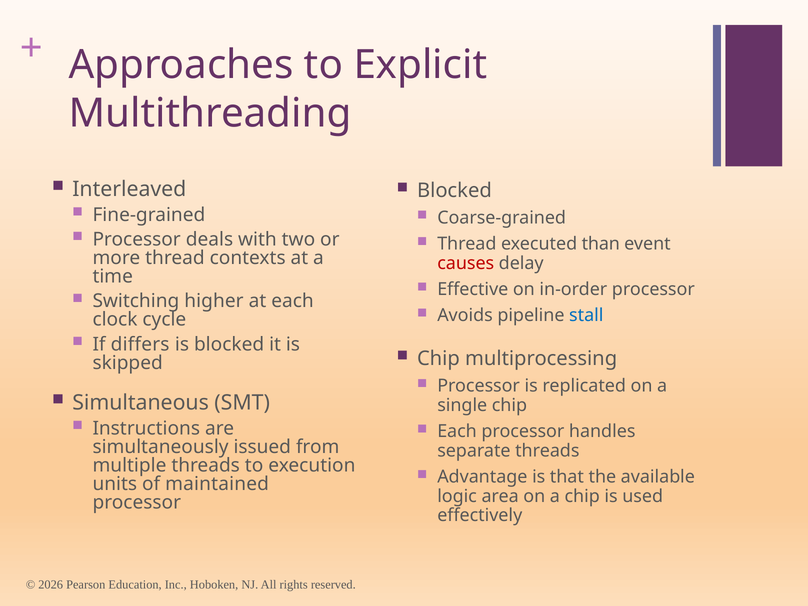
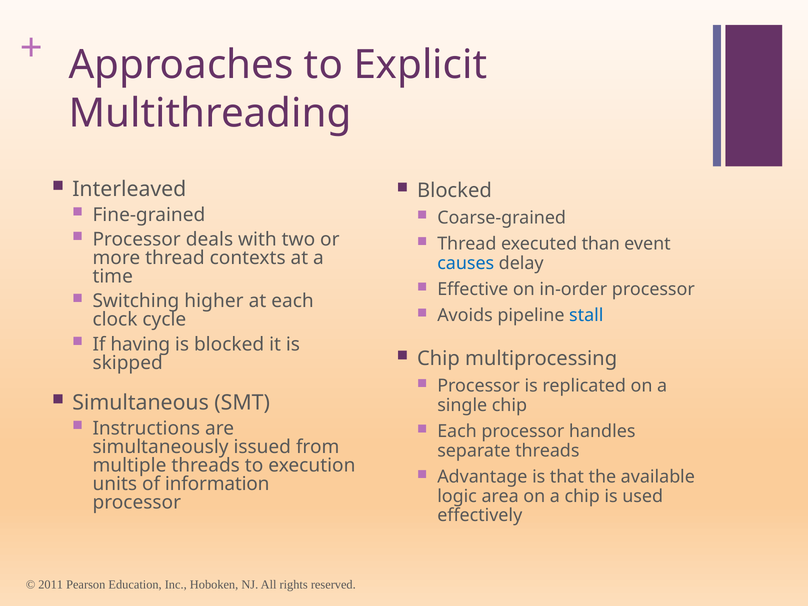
causes colour: red -> blue (466, 263)
differs: differs -> having (140, 344)
maintained: maintained -> information (217, 484)
2026: 2026 -> 2011 (51, 585)
